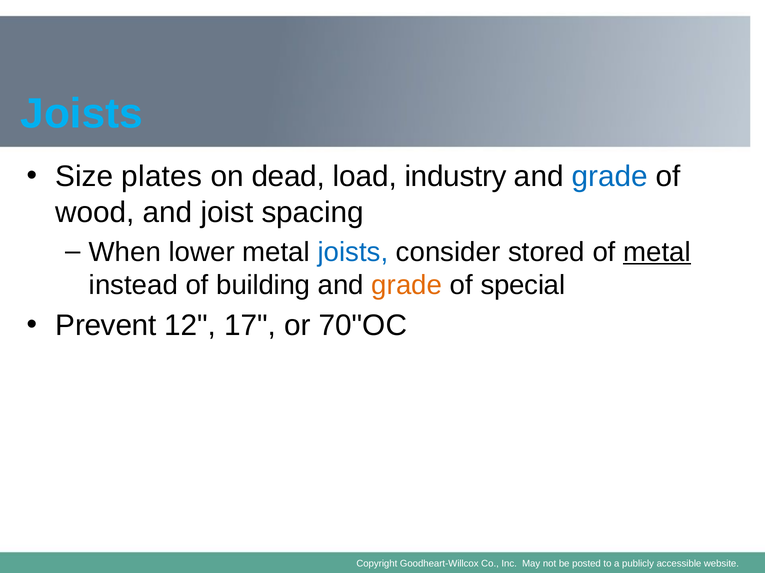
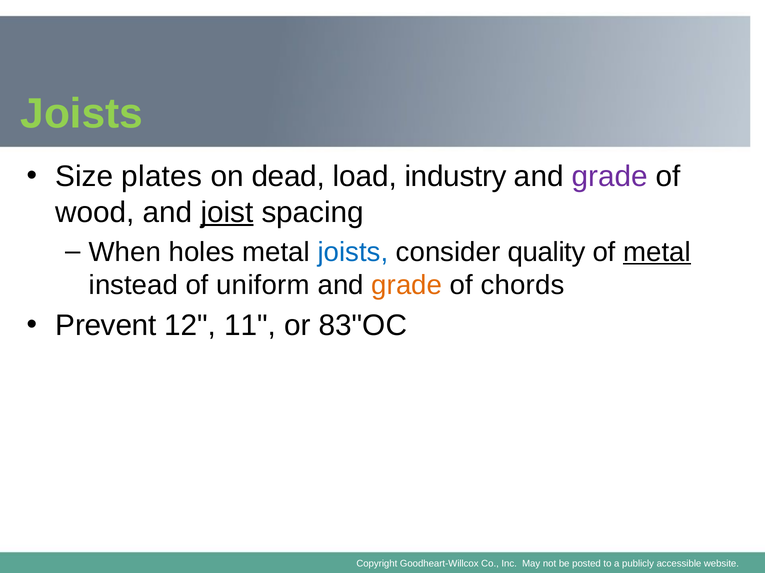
Joists colour: light blue -> light green (82, 114)
grade colour: blue -> purple (610, 177)
joist underline: none -> present (227, 212)
lower: lower -> holes (202, 252)
stored: stored -> quality (547, 252)
building: building -> uniform (263, 285)
special: special -> chords (523, 285)
17: 17 -> 11 (250, 326)
70"OC: 70"OC -> 83"OC (363, 326)
